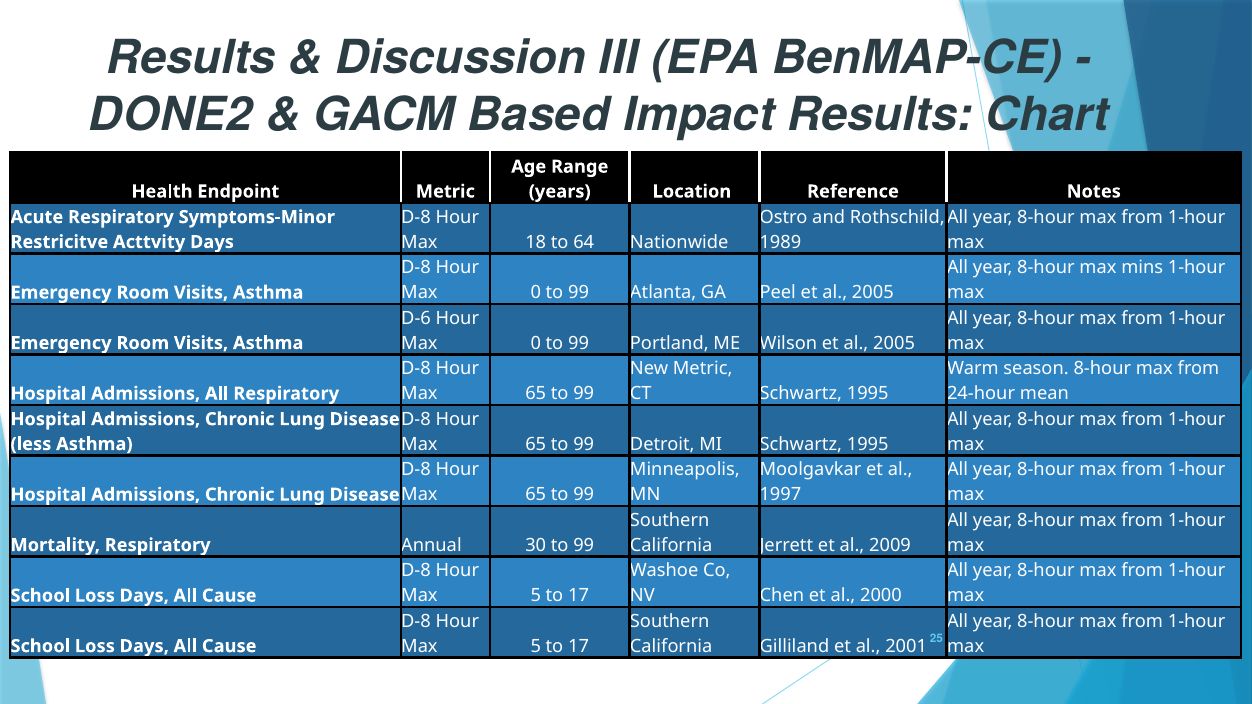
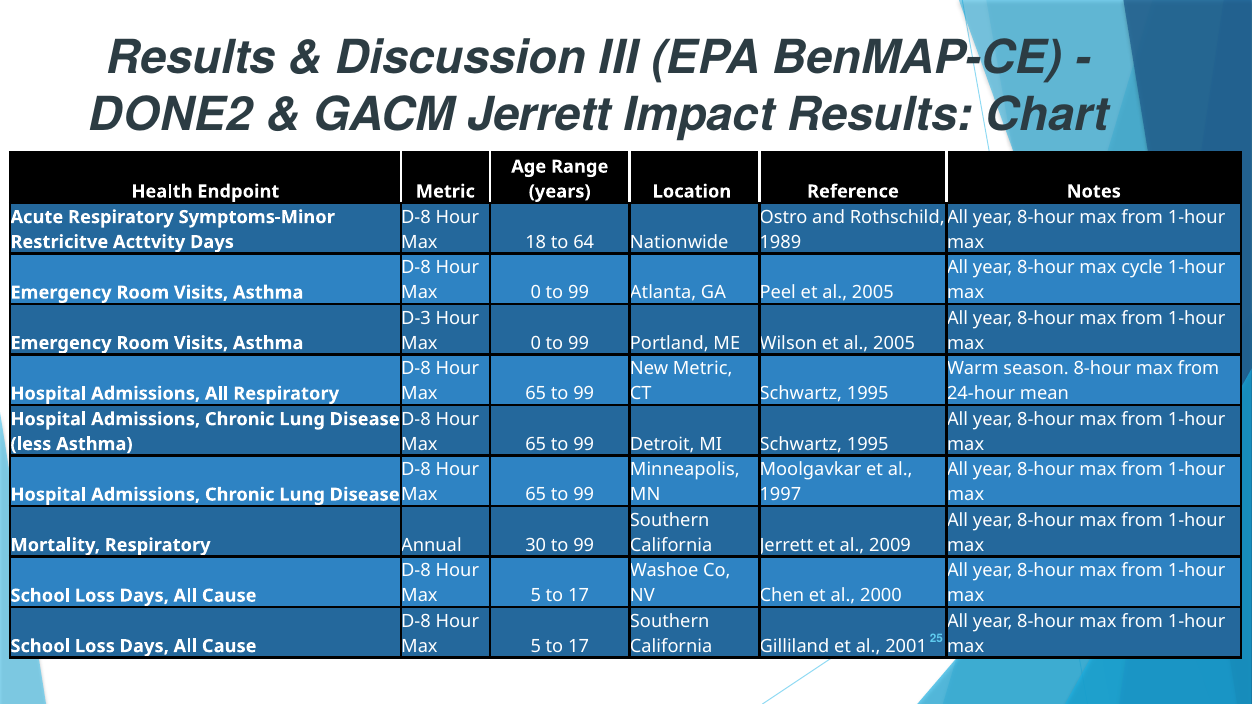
GACM Based: Based -> Jerrett (539, 115)
mins: mins -> cycle (1142, 268)
D-6: D-6 -> D-3 (416, 318)
